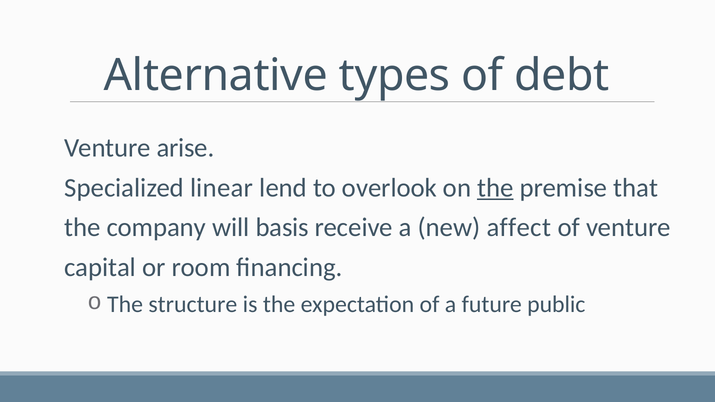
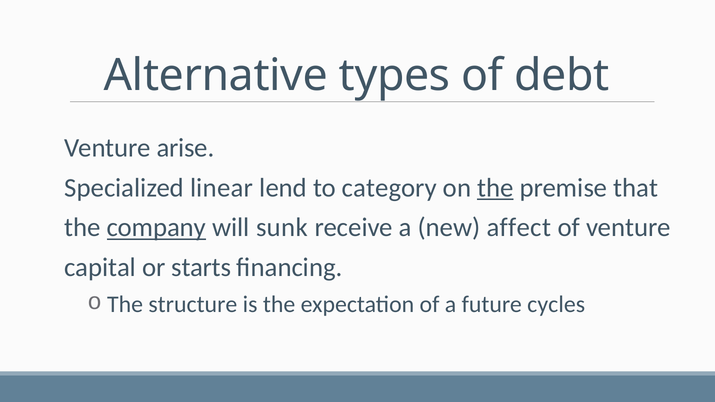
overlook: overlook -> category (389, 188)
company underline: none -> present (156, 228)
basis: basis -> sunk (282, 228)
room: room -> starts (201, 268)
public: public -> cycles (556, 305)
